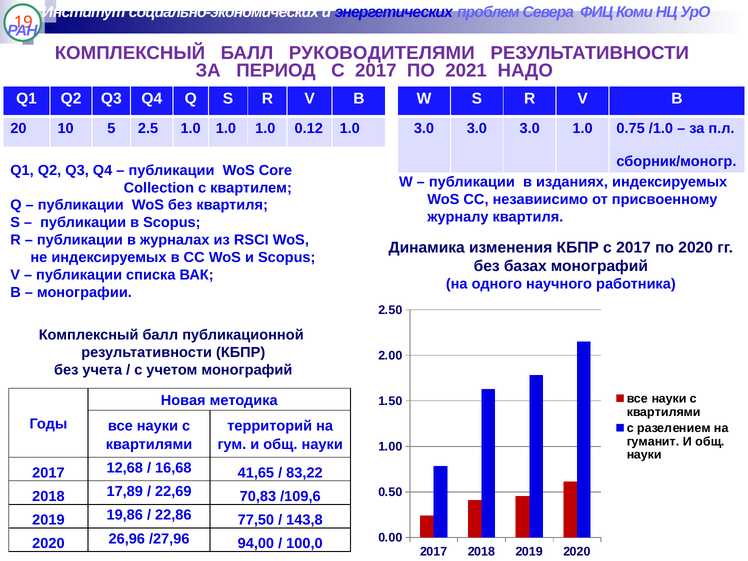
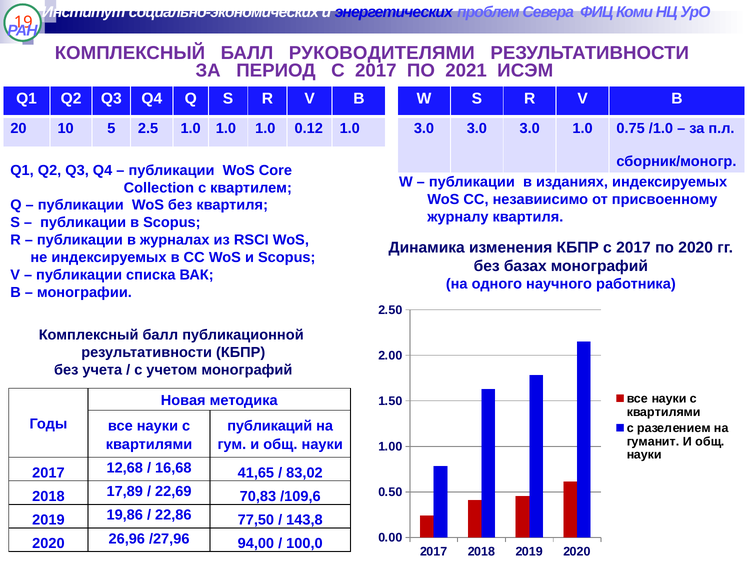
НАДО: НАДО -> ИСЭМ (525, 70)
территорий: территорий -> публикаций (270, 426)
83,22: 83,22 -> 83,02 (304, 473)
